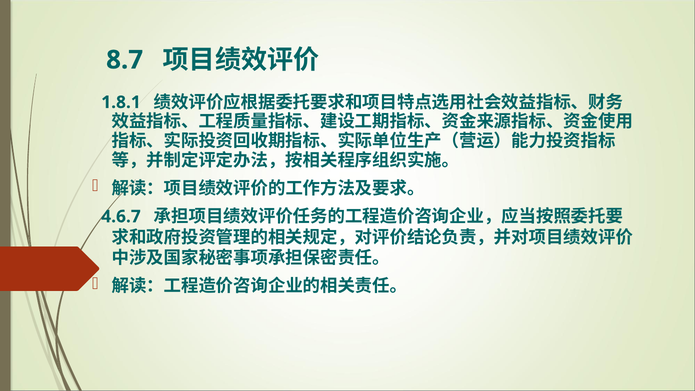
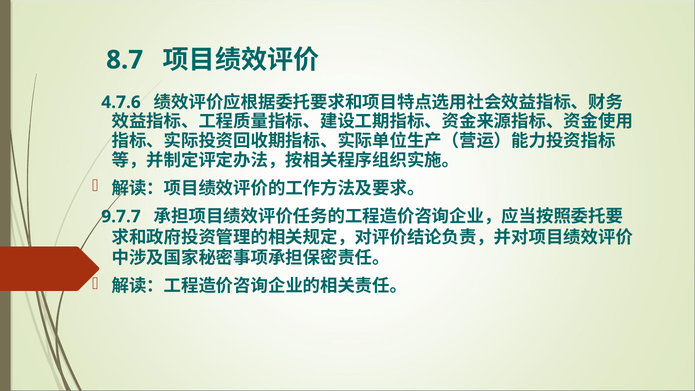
1.8.1: 1.8.1 -> 4.7.6 (121, 102)
4.6.7: 4.6.7 -> 9.7.7 (121, 216)
